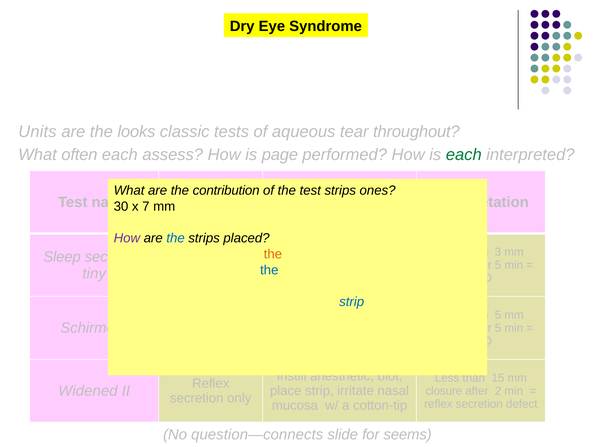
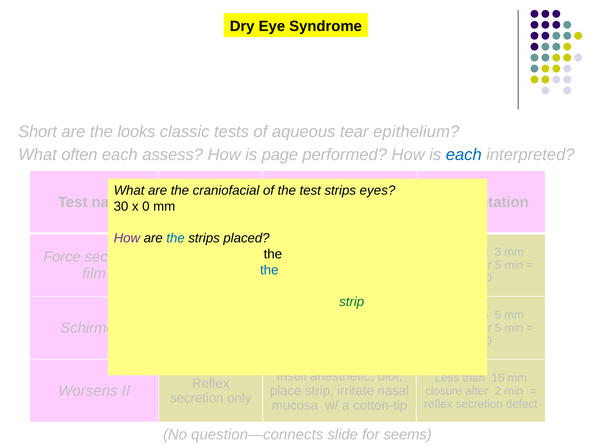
Units: Units -> Short (38, 131)
throughout: throughout -> epithelium (416, 131)
each colour: green -> blue (464, 154)
contribution: contribution -> craniofacial (226, 190)
ones: ones -> eyes (377, 190)
7: 7 -> 0 (146, 206)
the colour: orange -> black (273, 254)
Sleep: Sleep -> Force (62, 256)
tiny: tiny -> film (94, 273)
strip colour: blue -> green (352, 301)
Widened: Widened -> Worsens (88, 390)
